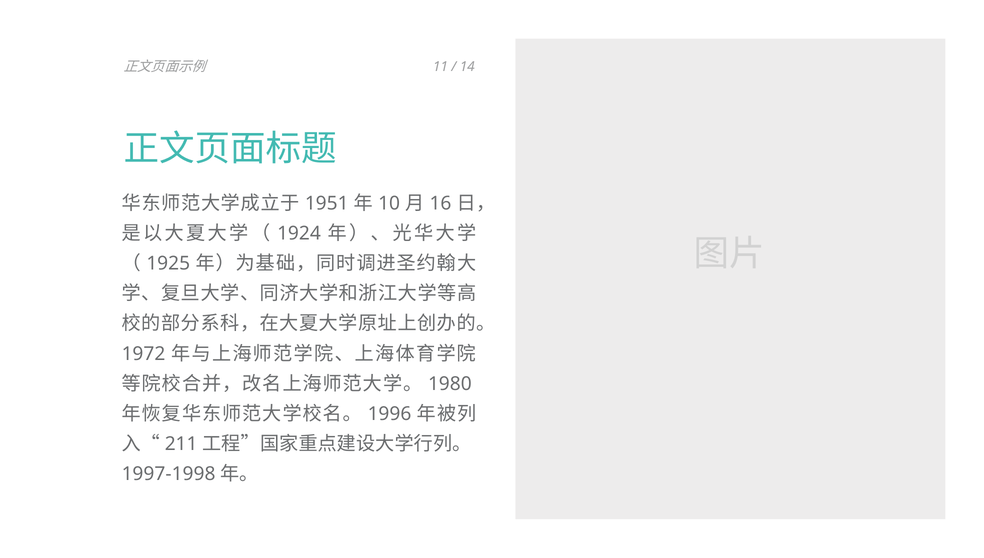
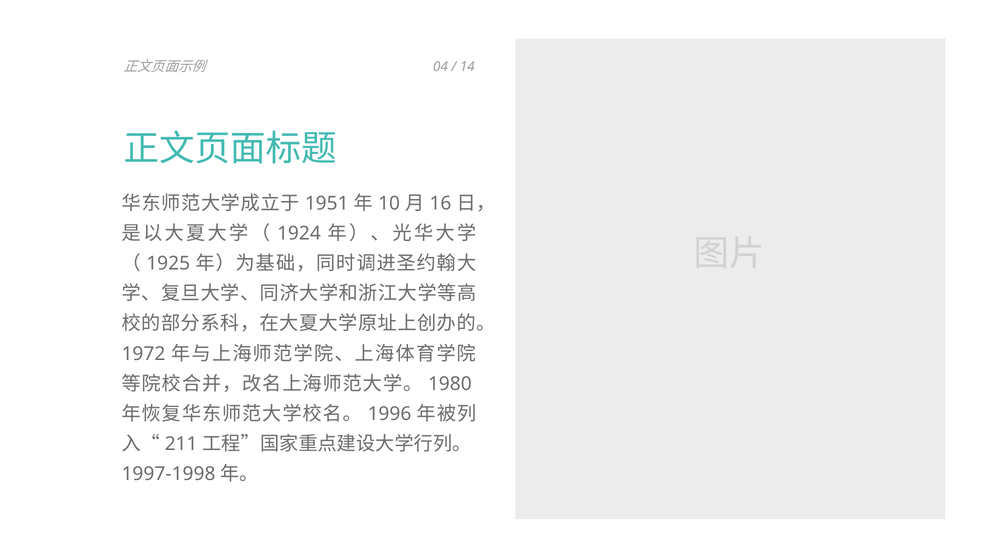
11: 11 -> 04 (440, 67)
